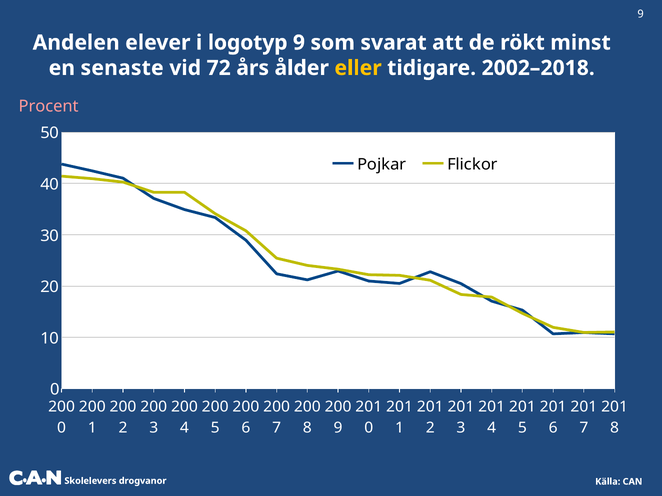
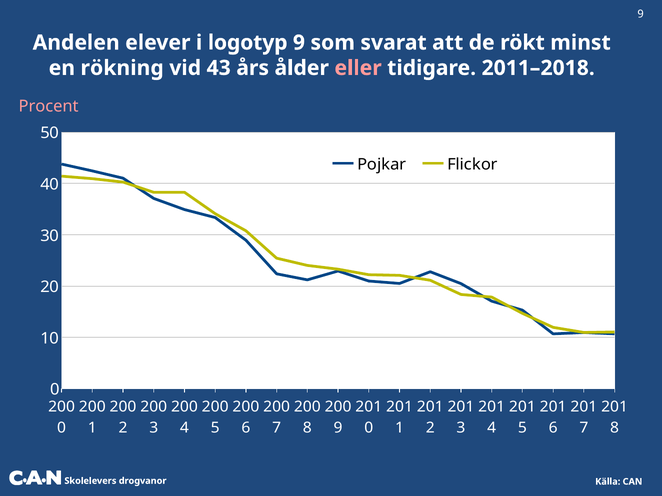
senaste: senaste -> rökning (122, 68)
72: 72 -> 43 (219, 68)
eller colour: yellow -> pink (358, 68)
2002–2018: 2002–2018 -> 2011–2018 (538, 68)
